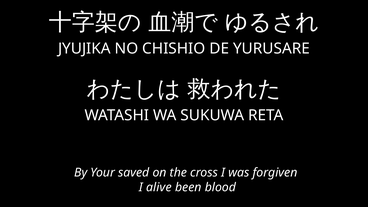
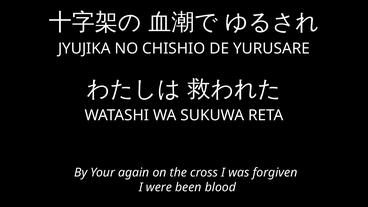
saved: saved -> again (134, 173)
alive: alive -> were (159, 187)
